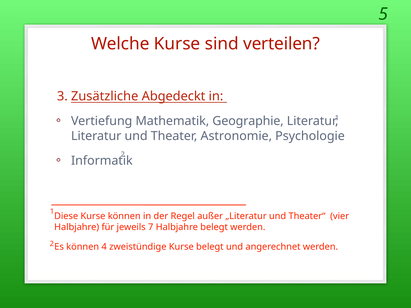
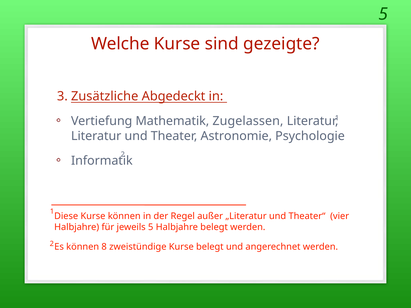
verteilen: verteilen -> gezeigte (281, 44)
Geographie: Geographie -> Zugelassen (248, 121)
jeweils 7: 7 -> 5 (151, 227)
4: 4 -> 8 (104, 247)
